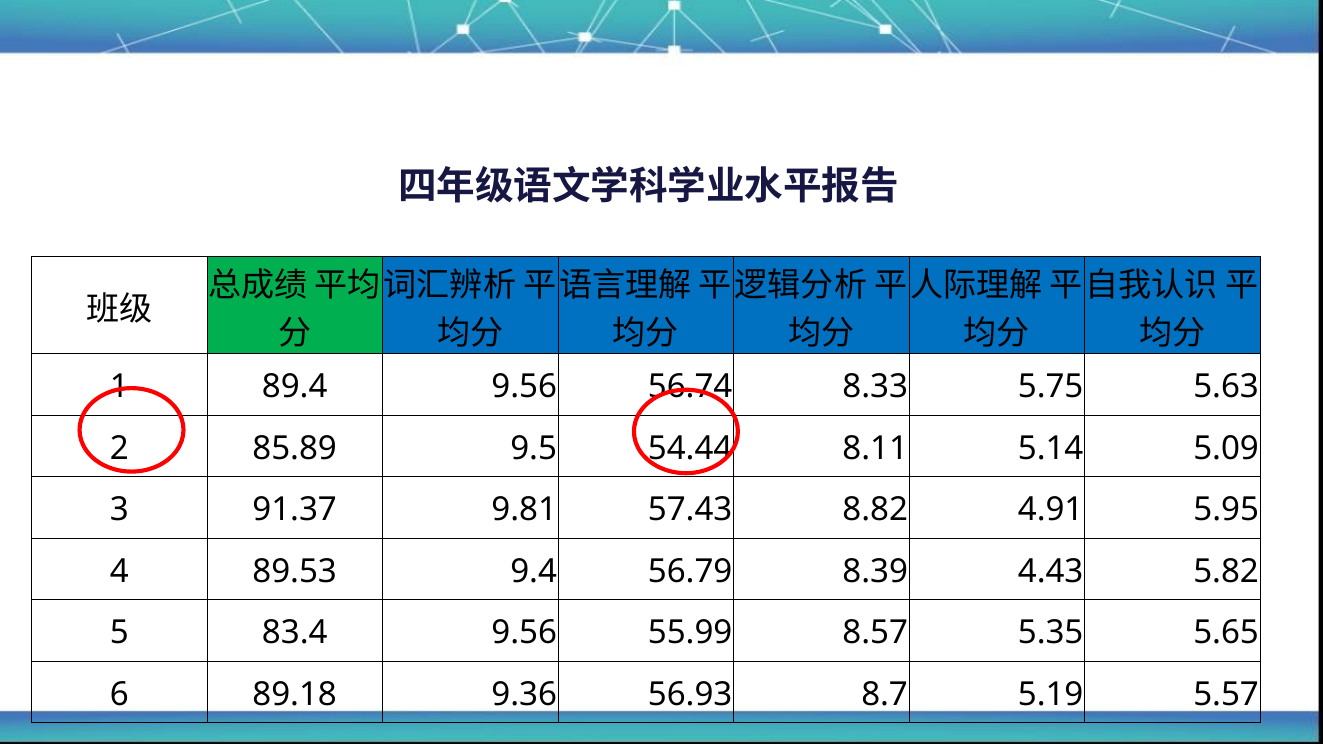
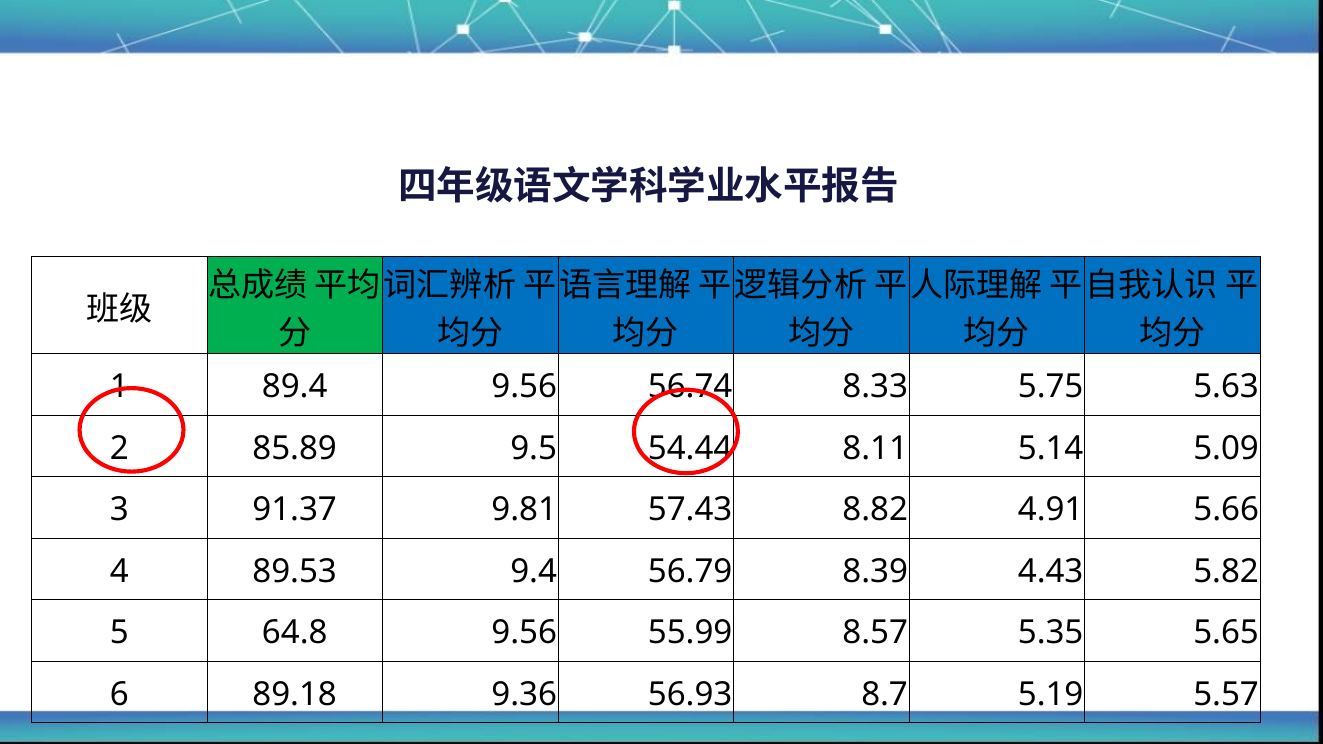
5.95: 5.95 -> 5.66 (1226, 510)
83.4: 83.4 -> 64.8 (295, 633)
